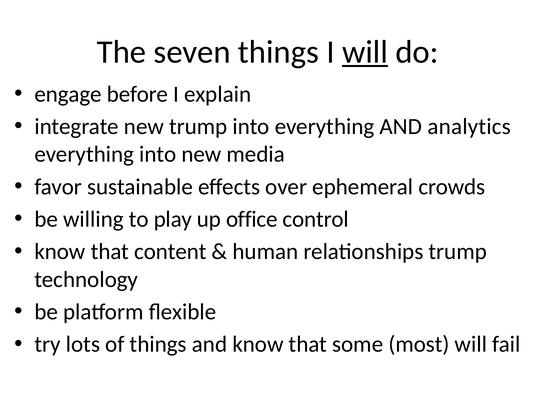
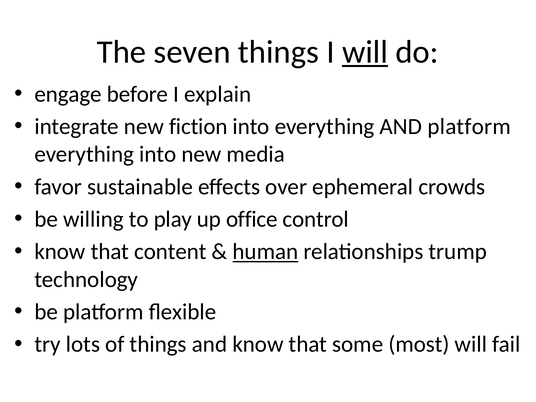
new trump: trump -> fiction (198, 127)
AND analytics: analytics -> platform (469, 127)
human underline: none -> present (265, 252)
